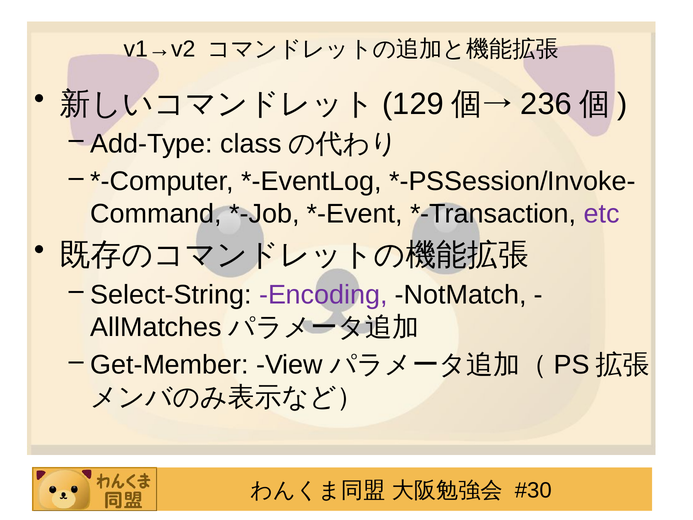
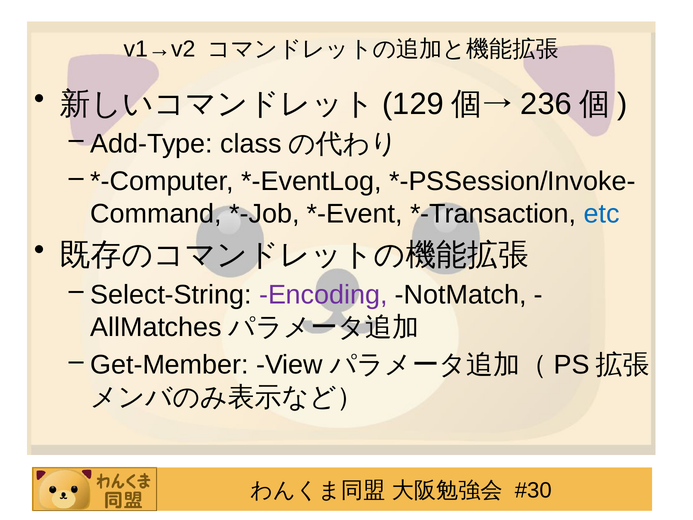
etc colour: purple -> blue (602, 214)
